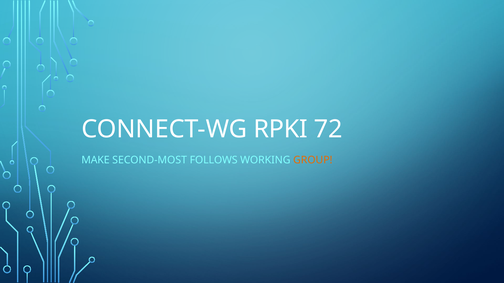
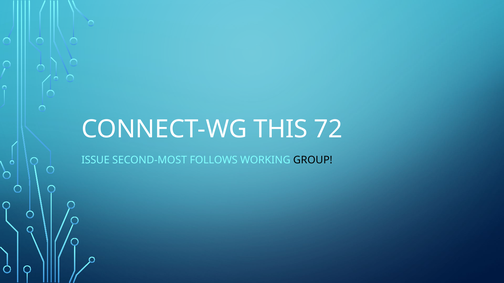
RPKI: RPKI -> THIS (281, 129)
MAKE: MAKE -> ISSUE (95, 160)
GROUP colour: orange -> black (313, 160)
